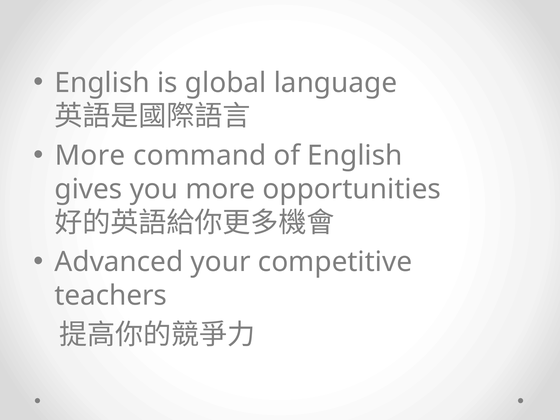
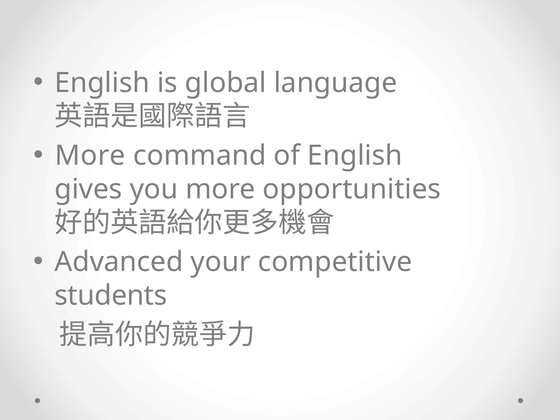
teachers: teachers -> students (111, 296)
